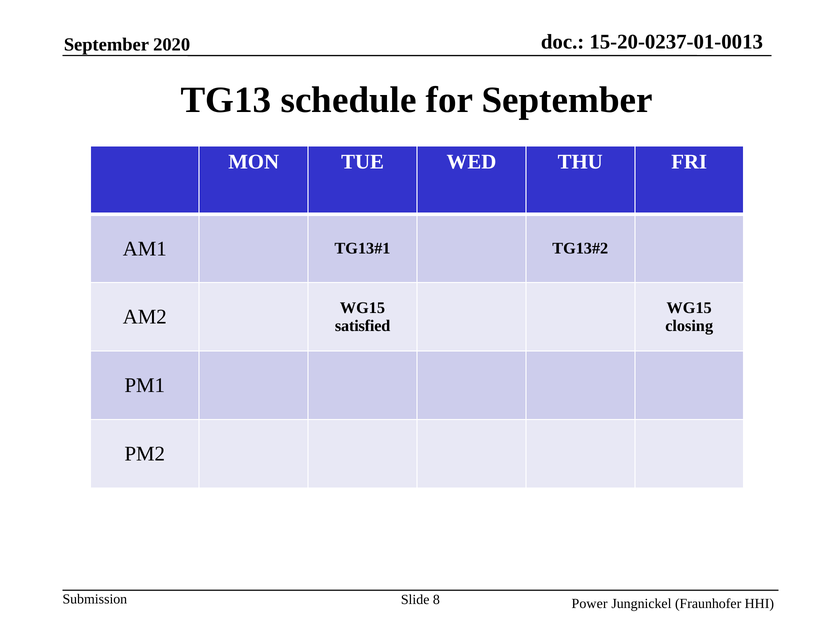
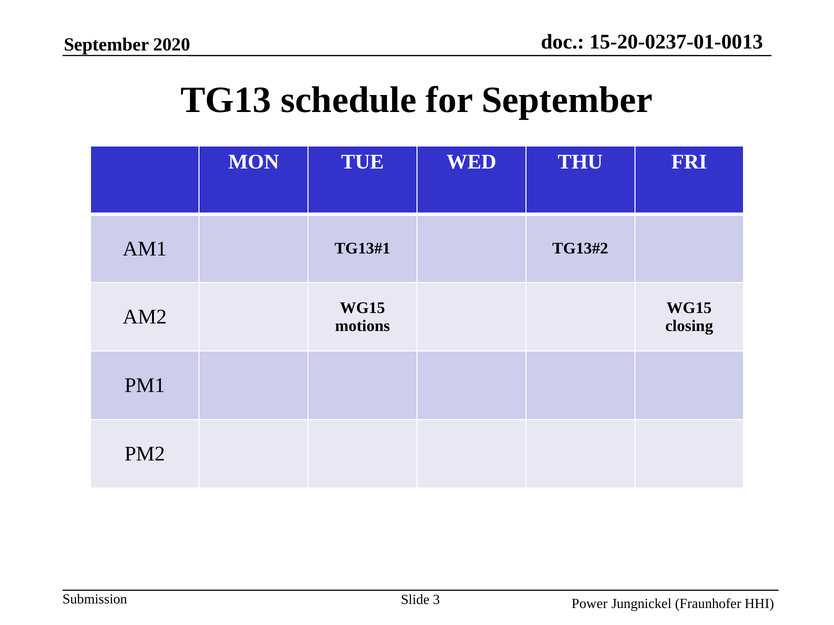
satisfied: satisfied -> motions (363, 326)
8: 8 -> 3 (436, 600)
